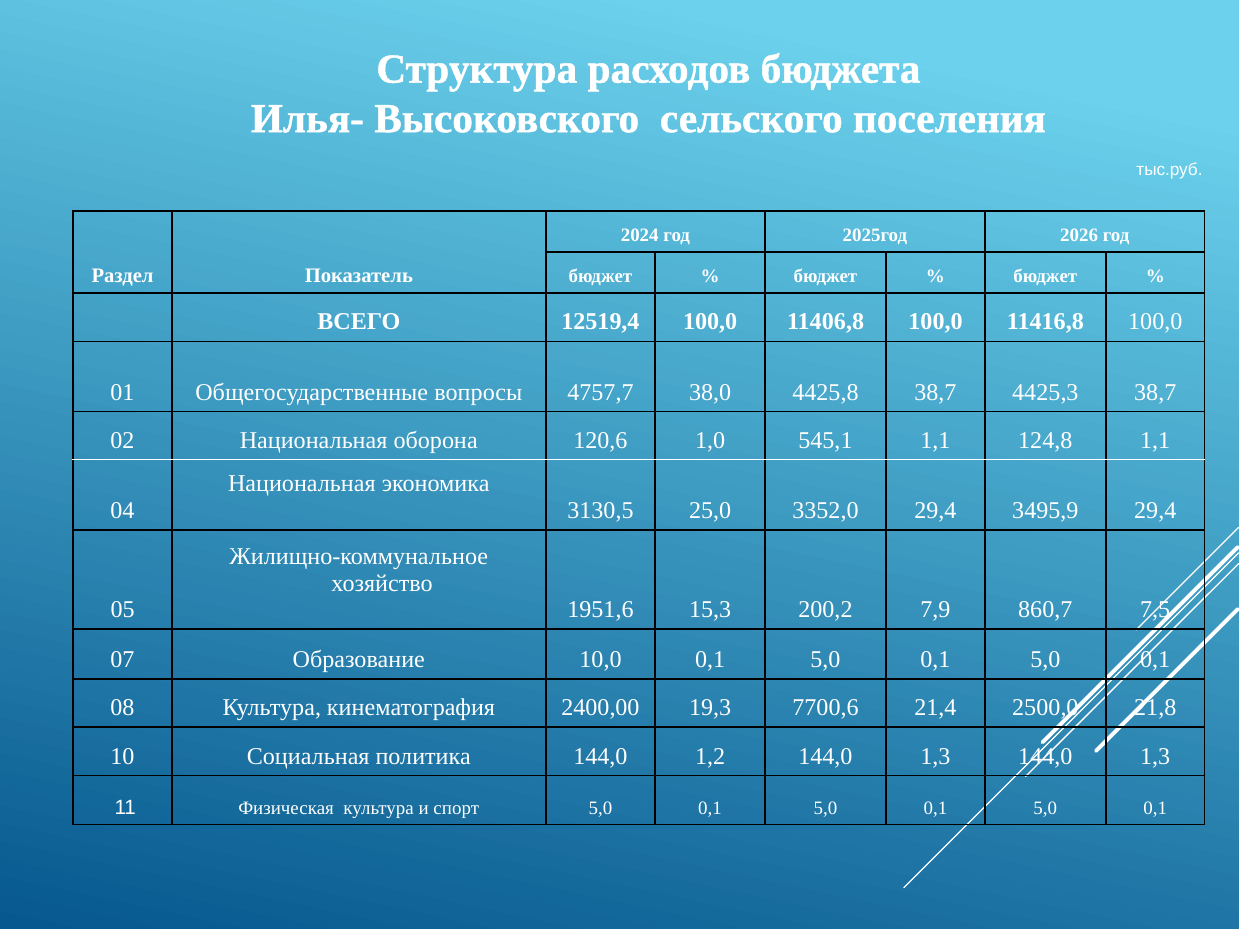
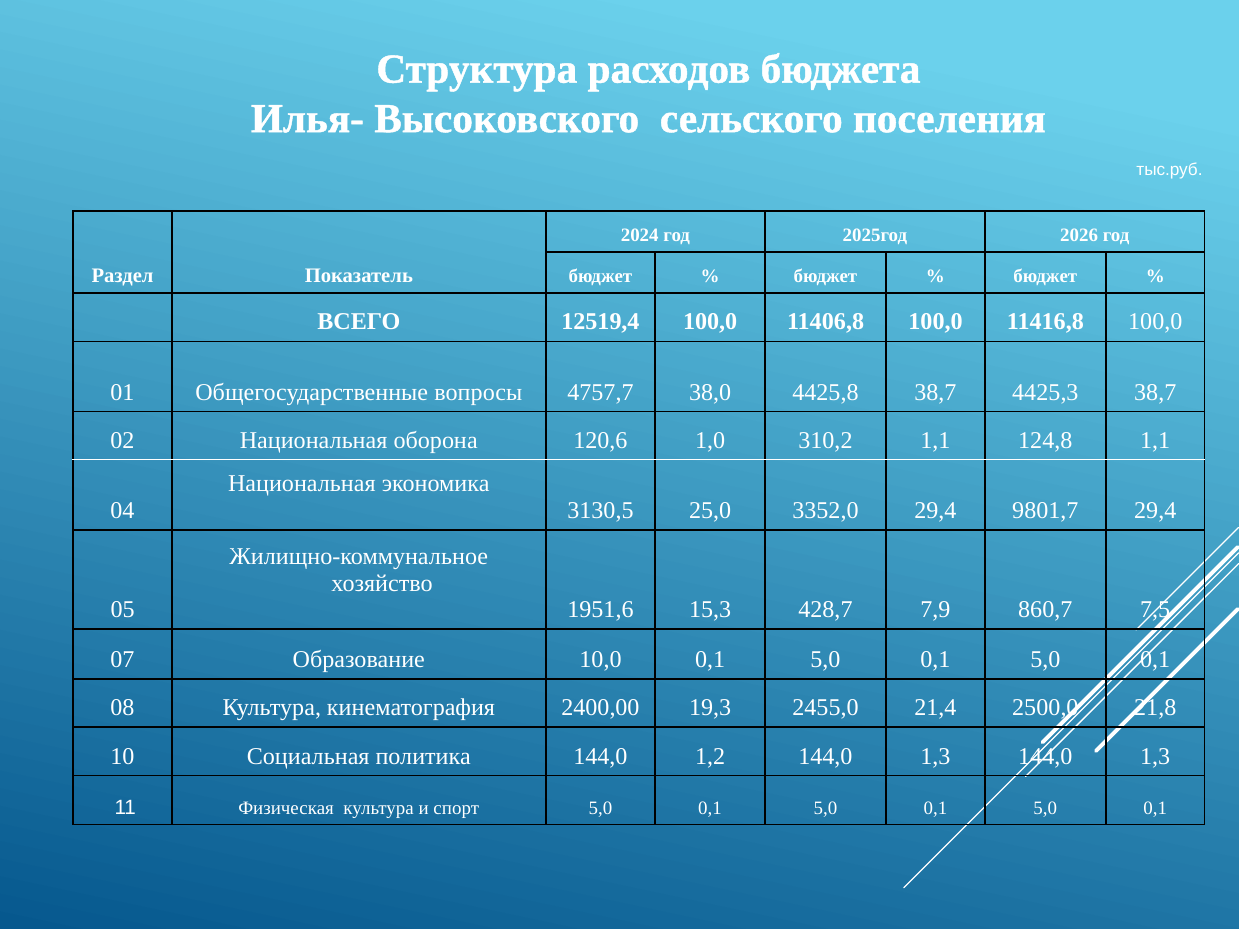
545,1: 545,1 -> 310,2 (825, 441)
3495,9: 3495,9 -> 9801,7 (1045, 511)
200,2: 200,2 -> 428,7 (825, 610)
7700,6: 7700,6 -> 2455,0 (826, 708)
